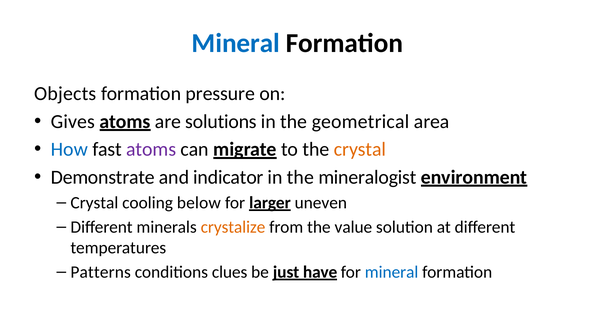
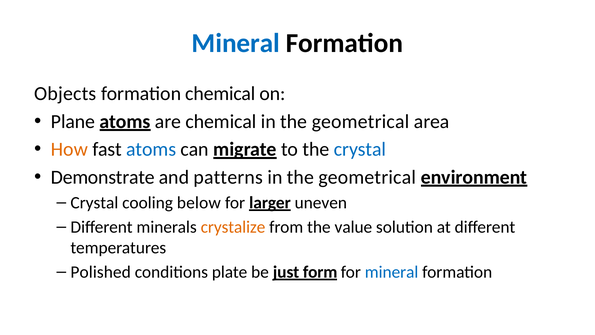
formation pressure: pressure -> chemical (220, 94)
Gives: Gives -> Plane (73, 121)
are solutions: solutions -> chemical (221, 121)
How colour: blue -> orange (69, 149)
atoms colour: purple -> blue (151, 149)
crystal colour: orange -> blue (360, 149)
indicator: indicator -> patterns (228, 177)
mineralogist: mineralogist -> geometrical (367, 177)
Patterns: Patterns -> Polished (101, 272)
clues: clues -> plate (230, 272)
have: have -> form (320, 272)
